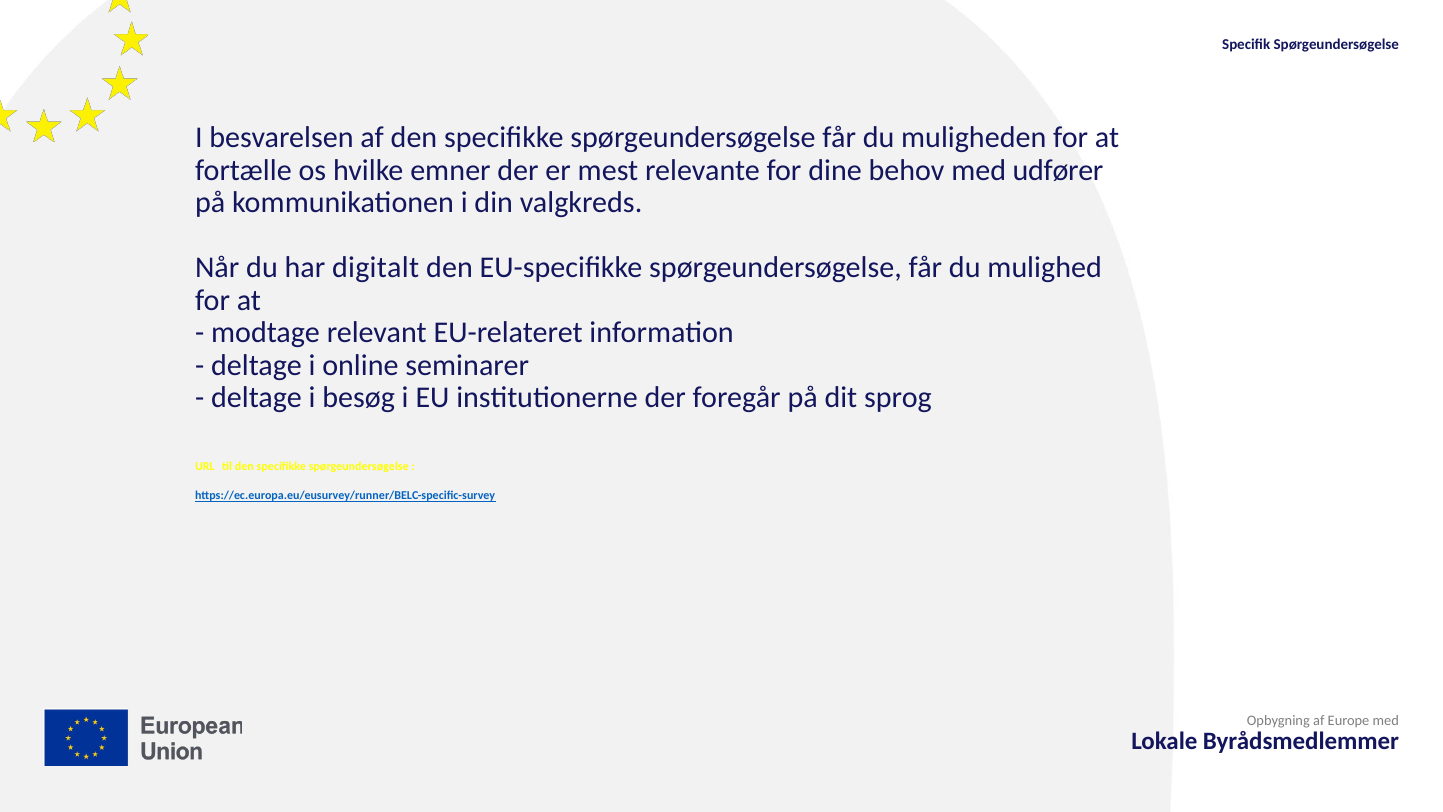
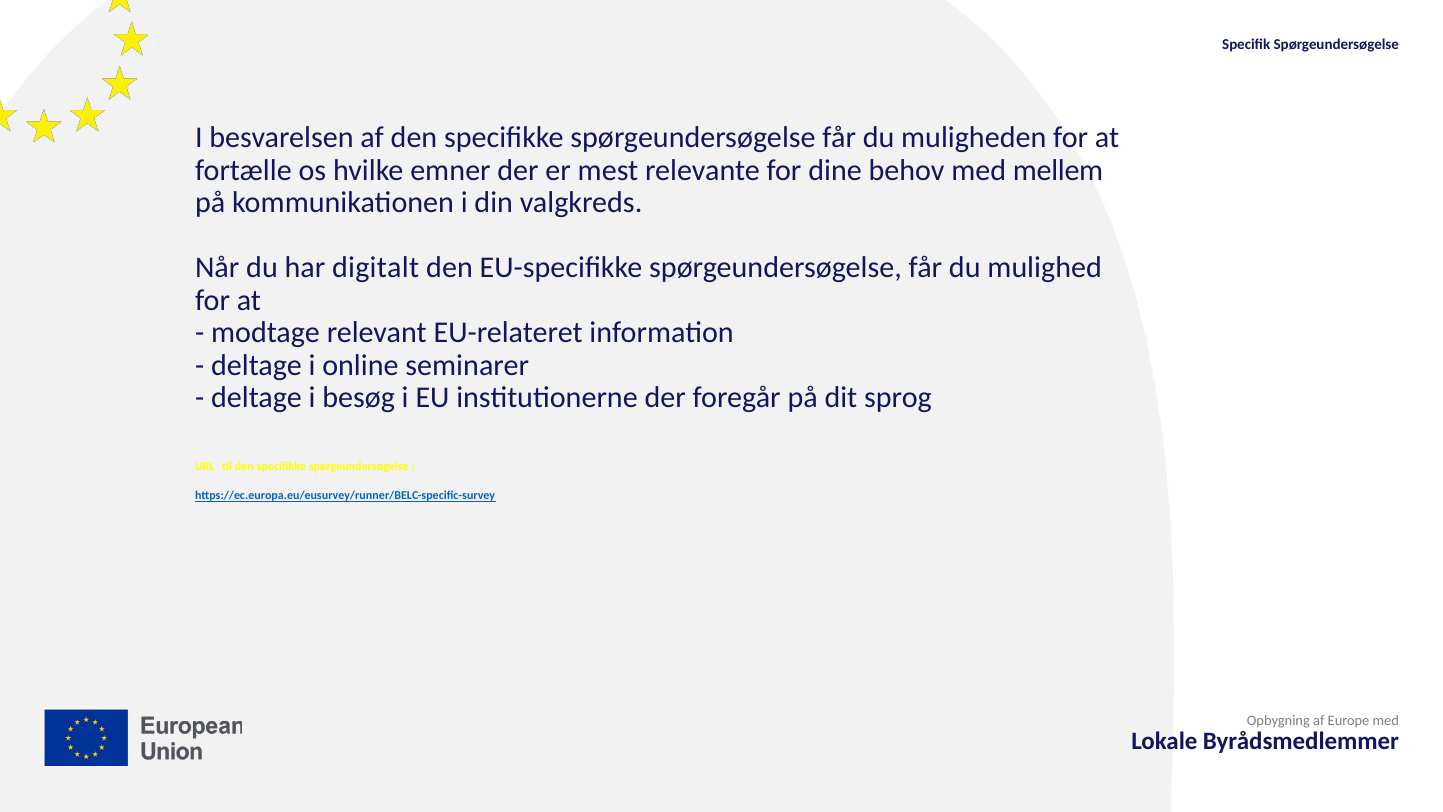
udfører: udfører -> mellem (1058, 170)
